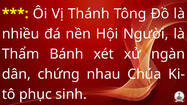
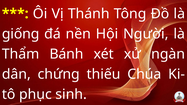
nhiều: nhiều -> giống (21, 34)
nhau: nhau -> thiếu (104, 74)
